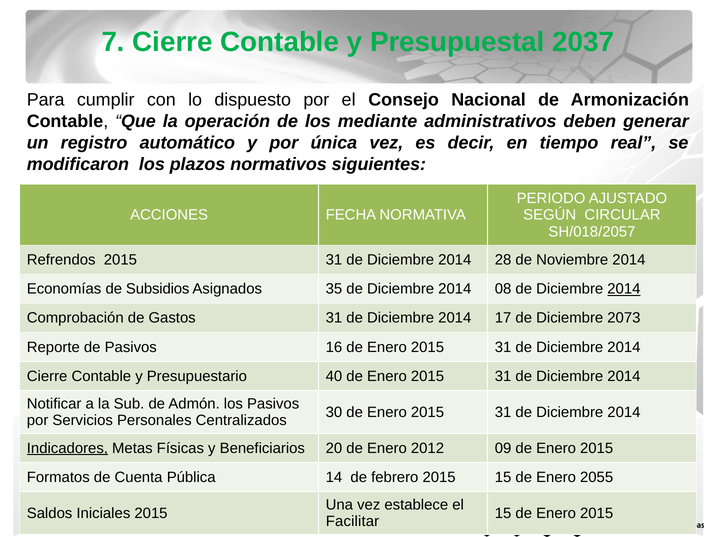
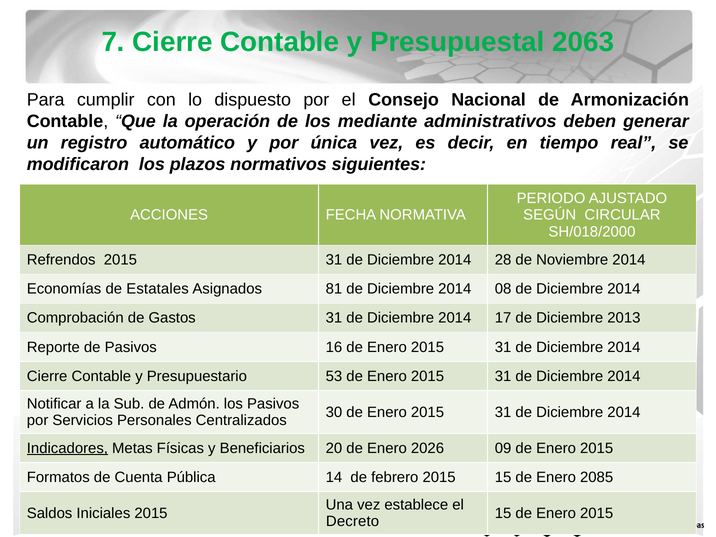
2037: 2037 -> 2063 (583, 42)
SH/018/2057: SH/018/2057 -> SH/018/2000 (592, 232)
Subsidios: Subsidios -> Estatales (158, 289)
35: 35 -> 81 (334, 289)
2014 underline: present -> none (624, 289)
2073: 2073 -> 2013 (624, 318)
40: 40 -> 53 (334, 376)
2012: 2012 -> 2026 (427, 448)
2055: 2055 -> 2085 (597, 477)
Facilitar: Facilitar -> Decreto (353, 521)
